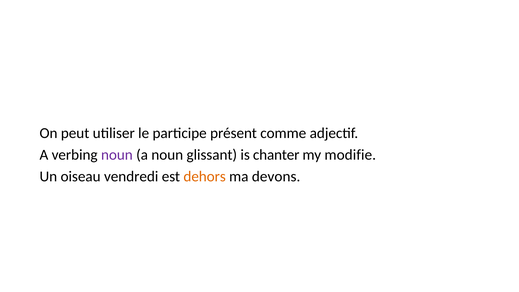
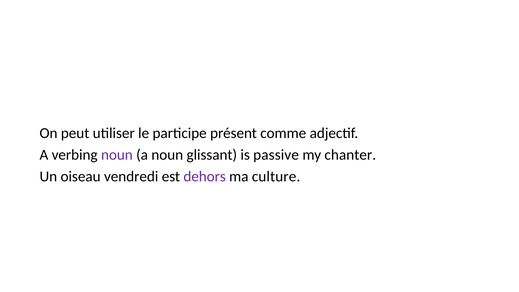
chanter: chanter -> passive (276, 155)
modifie: modifie -> chanter (350, 155)
dehors colour: orange -> purple (205, 177)
devons: devons -> culture (276, 177)
